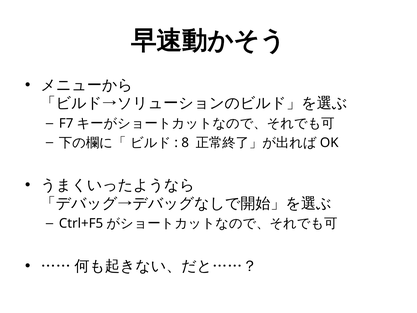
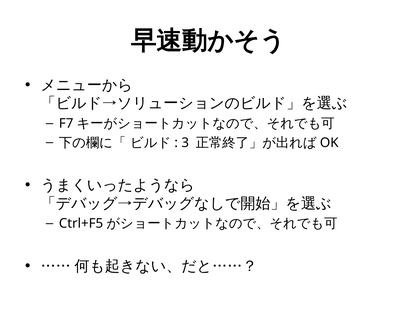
8: 8 -> 3 (185, 143)
